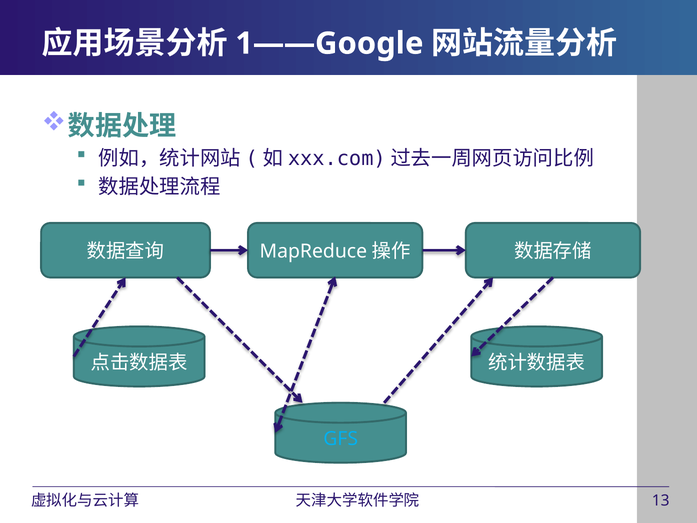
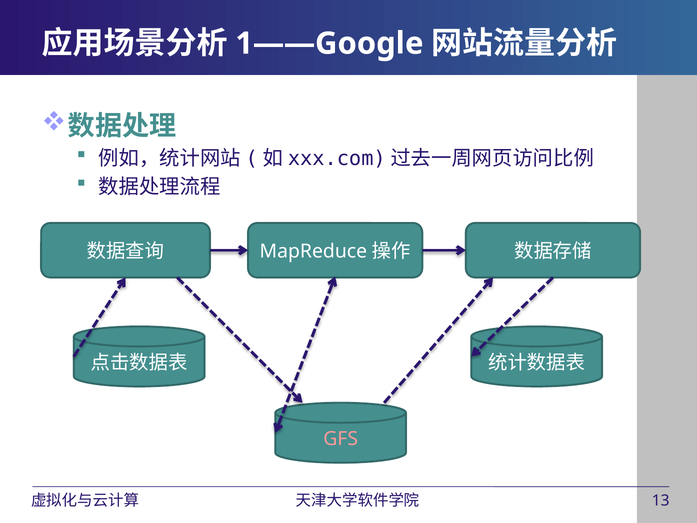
GFS colour: light blue -> pink (341, 439)
